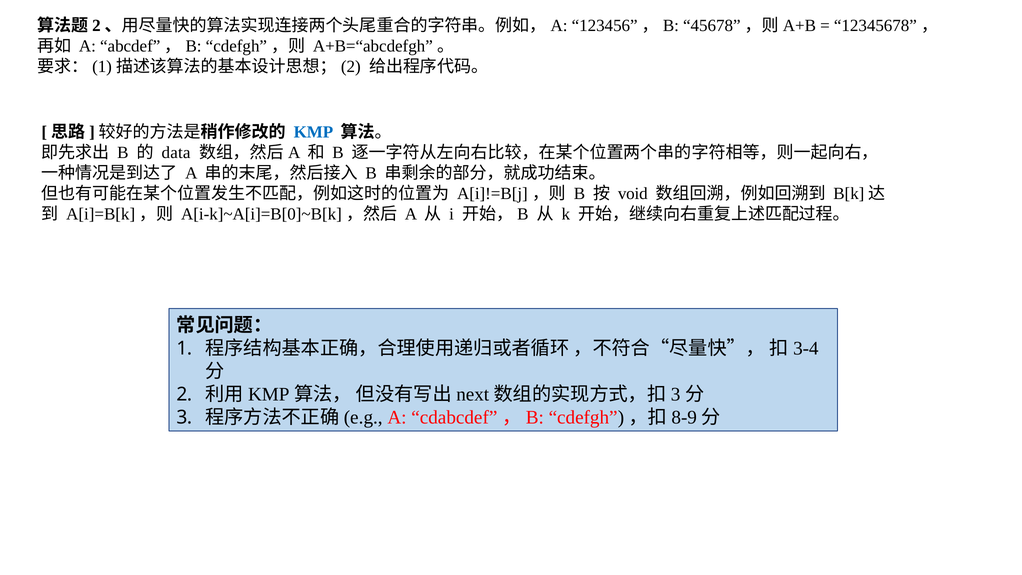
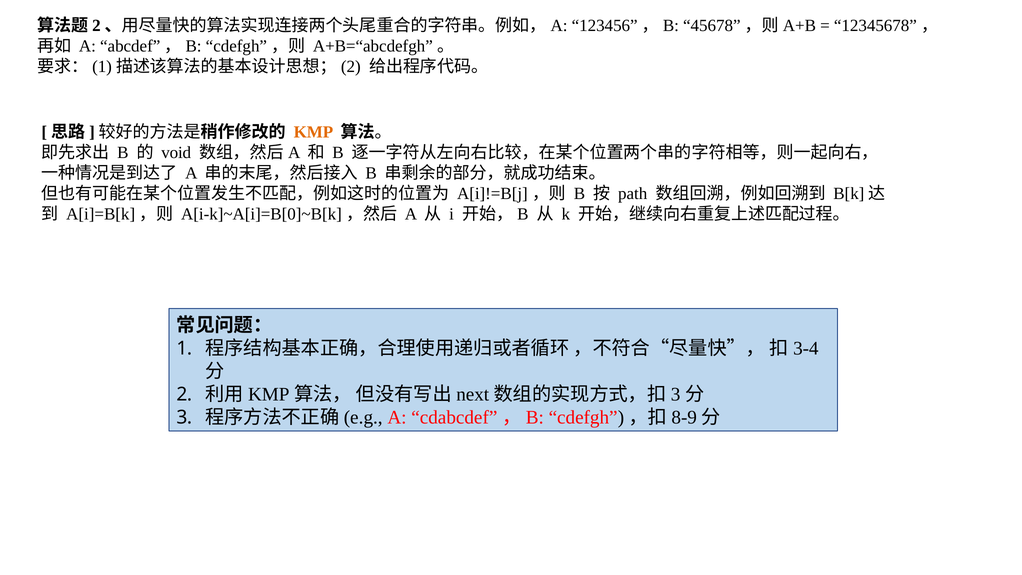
KMP colour: blue -> orange (313, 132)
data: data -> void (176, 153)
void: void -> path (633, 194)
